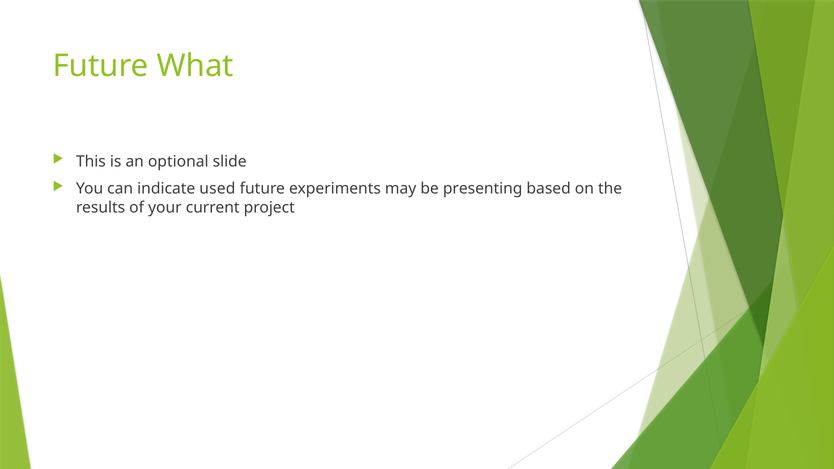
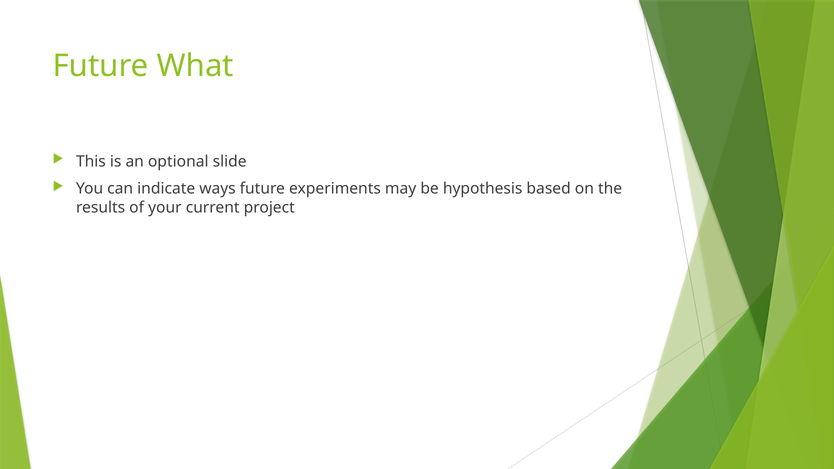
used: used -> ways (217, 189)
presenting: presenting -> hypothesis (483, 189)
